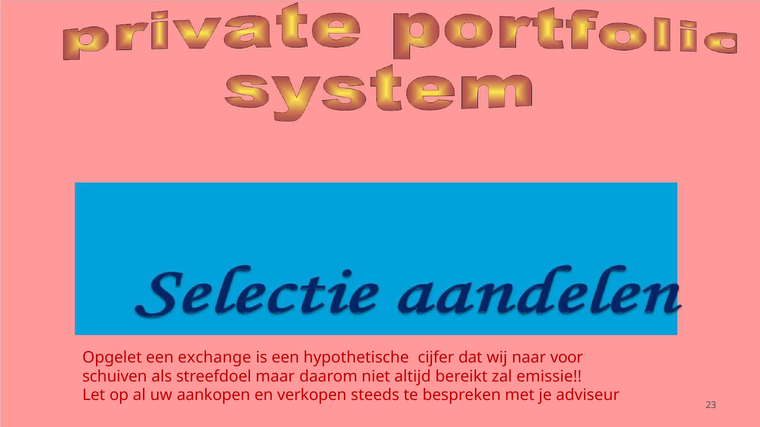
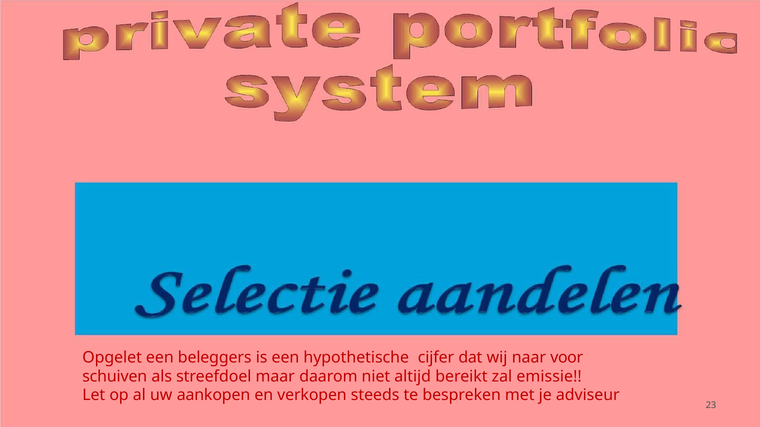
exchange: exchange -> beleggers (215, 358)
